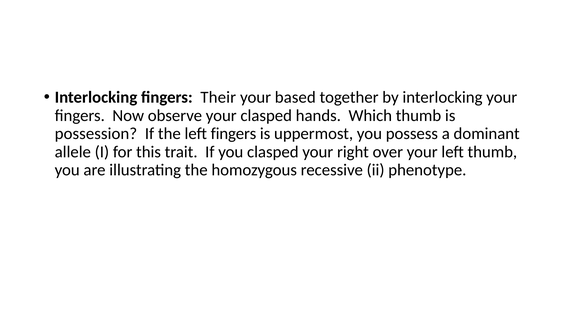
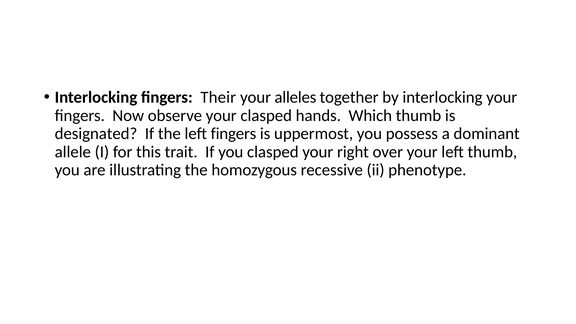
based: based -> alleles (295, 97)
possession: possession -> designated (96, 134)
